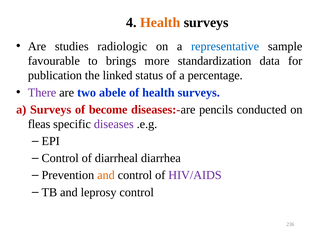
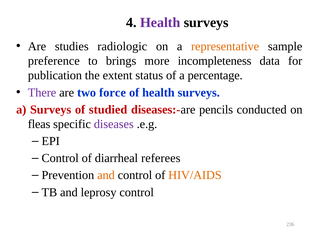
Health colour: orange -> purple (160, 23)
representative colour: blue -> orange (225, 46)
favourable: favourable -> preference (54, 61)
standardization: standardization -> incompleteness (215, 61)
linked: linked -> extent (118, 75)
abele: abele -> force (112, 92)
become: become -> studied (108, 109)
diarrhea: diarrhea -> referees (161, 158)
HIV/AIDS colour: purple -> orange (195, 175)
